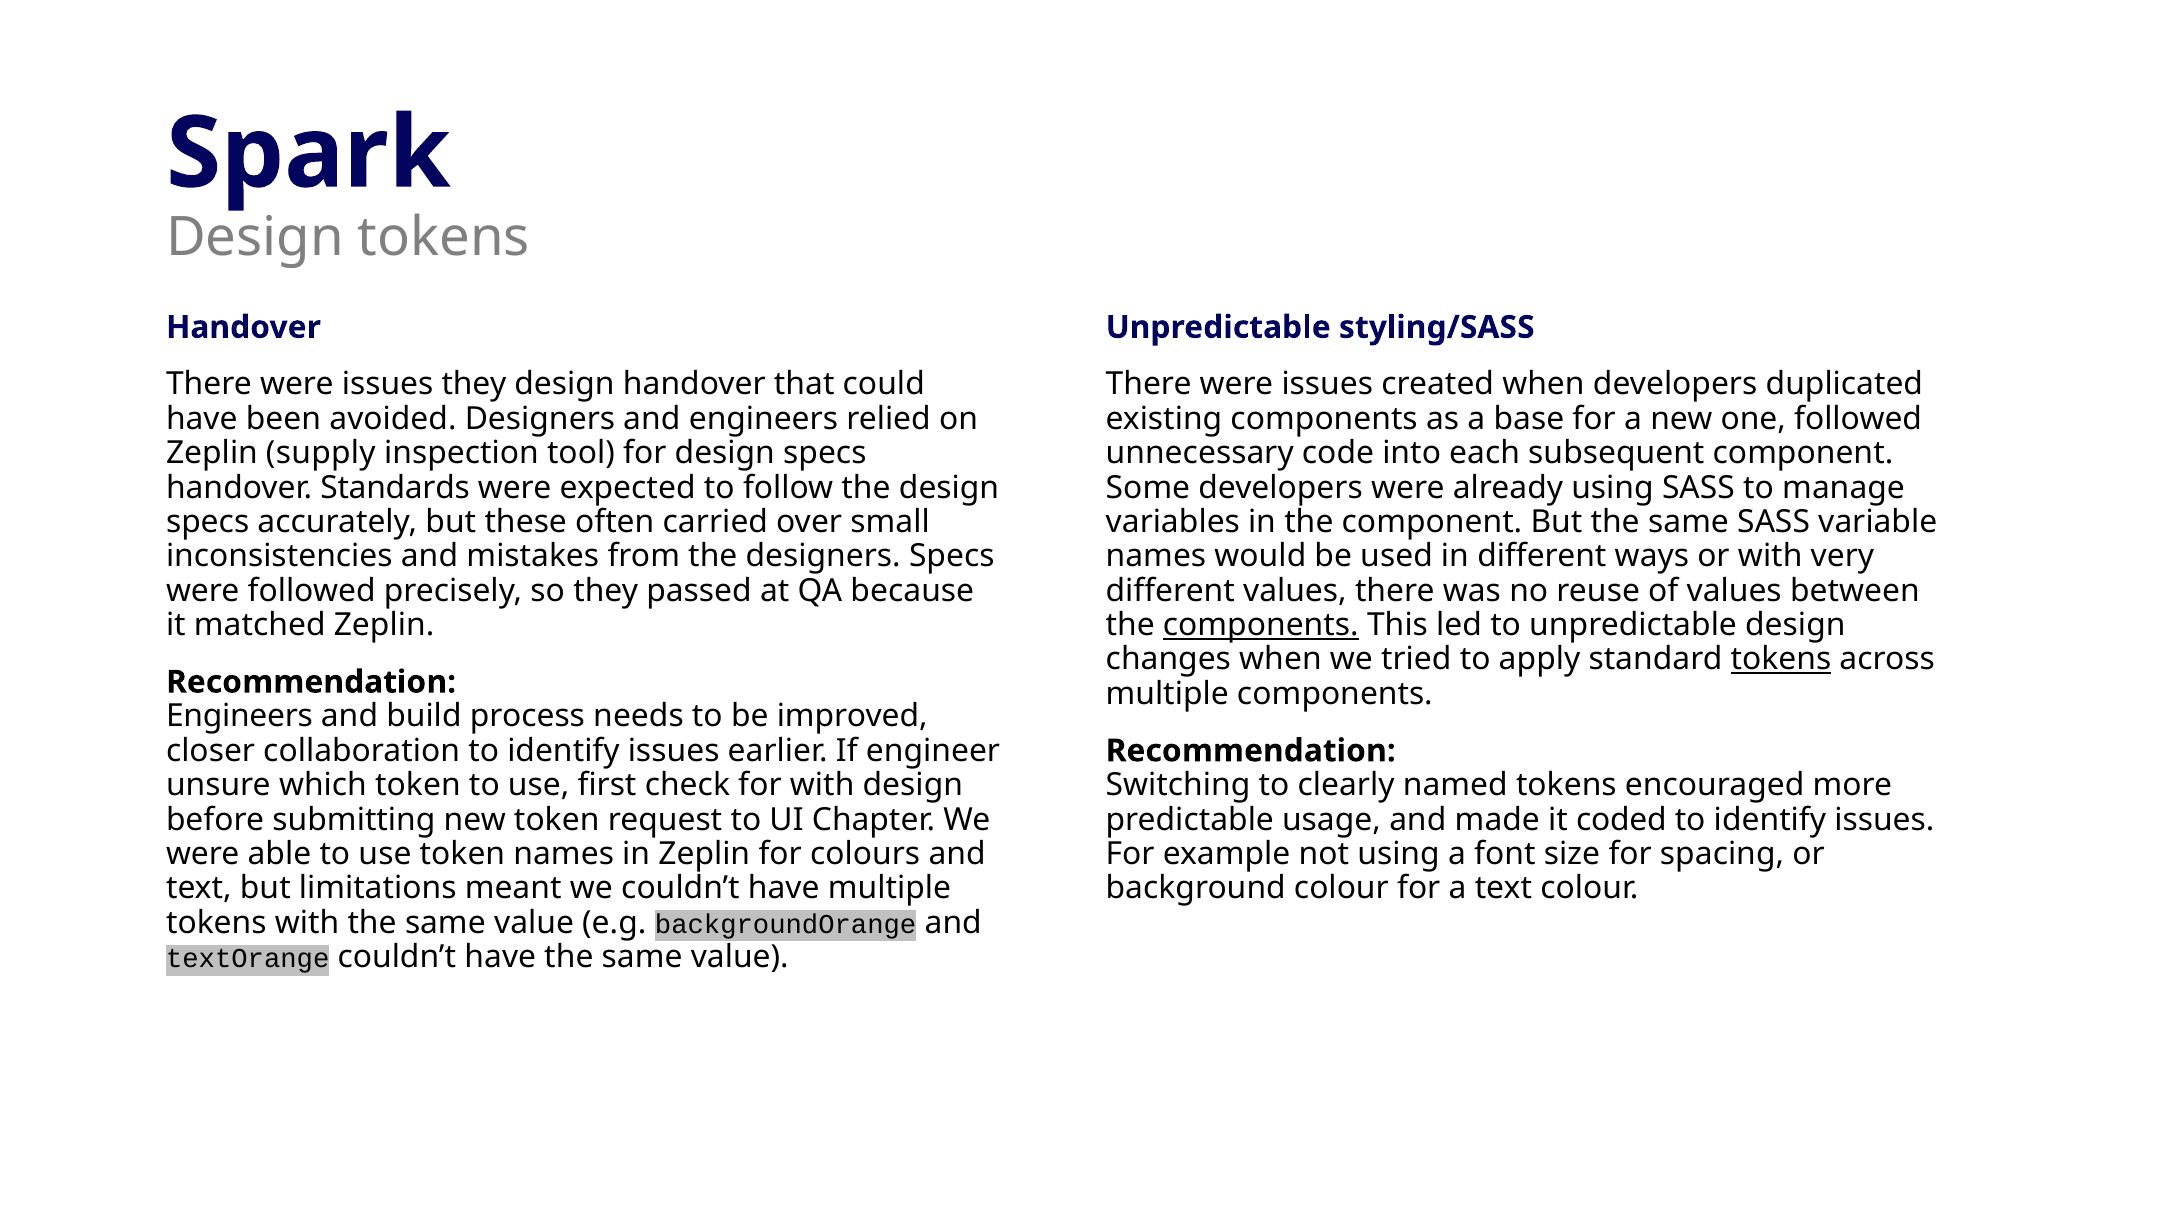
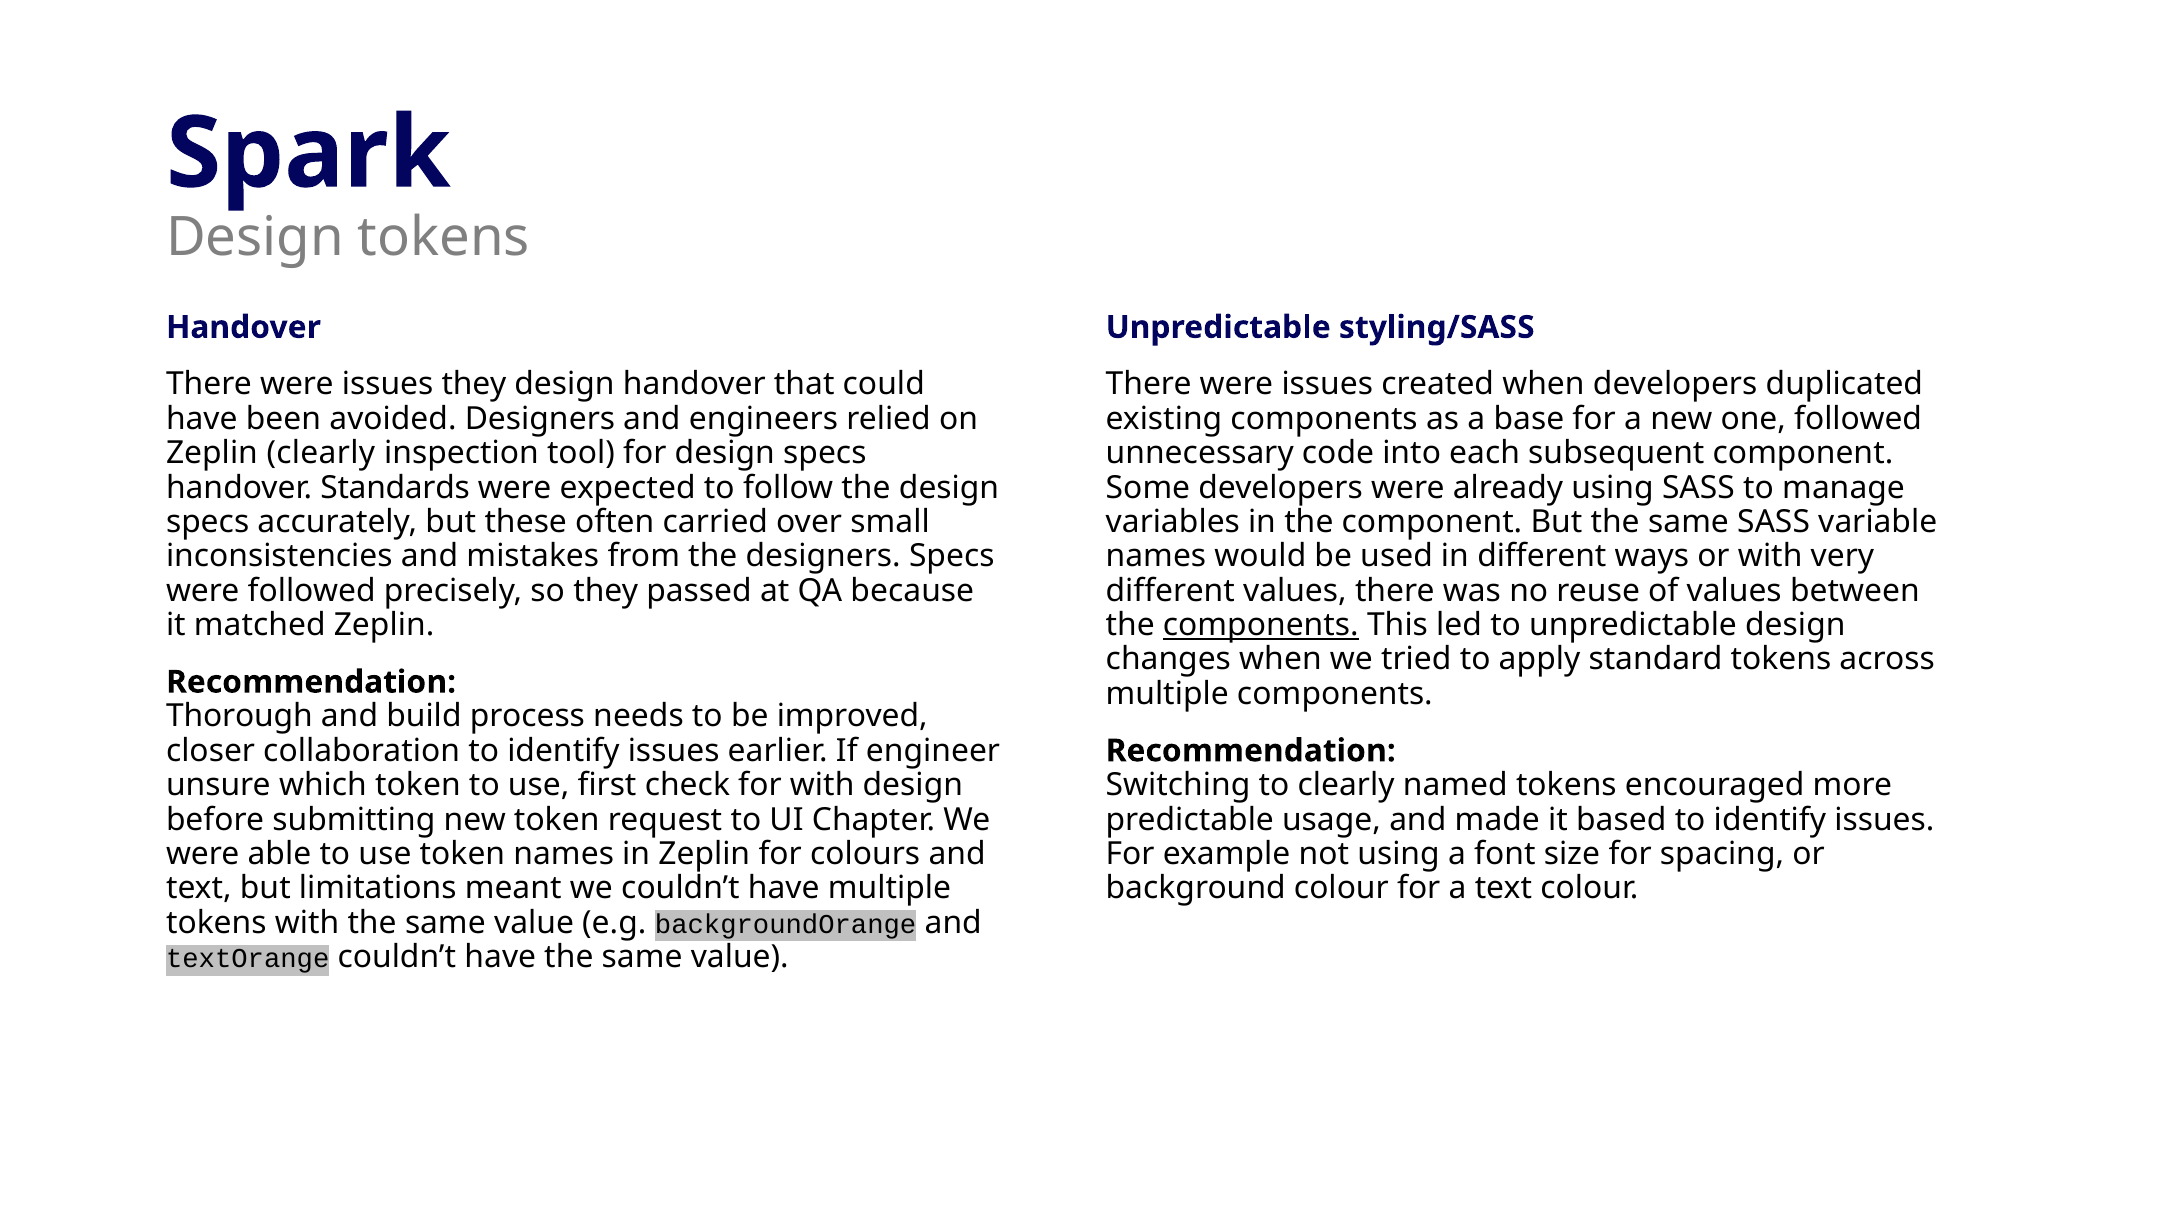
Zeplin supply: supply -> clearly (321, 453)
tokens underline: present -> none (1781, 659)
Engineers: Engineers -> Thorough (239, 716)
coded: coded -> based (1621, 819)
